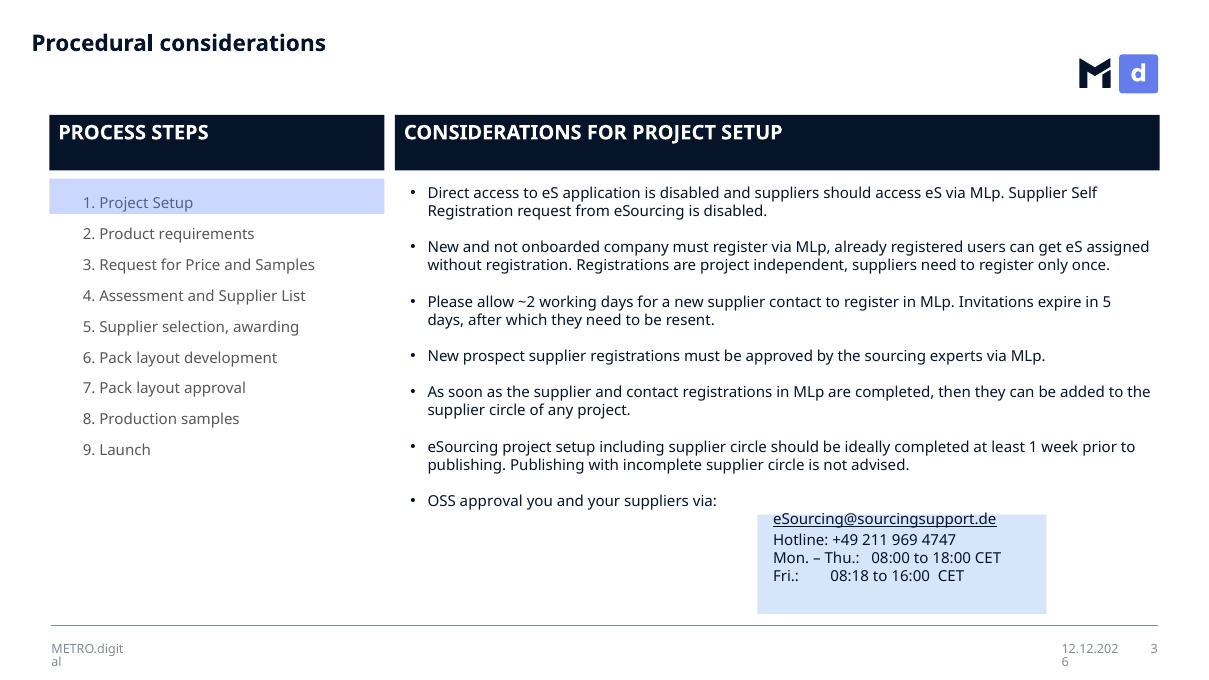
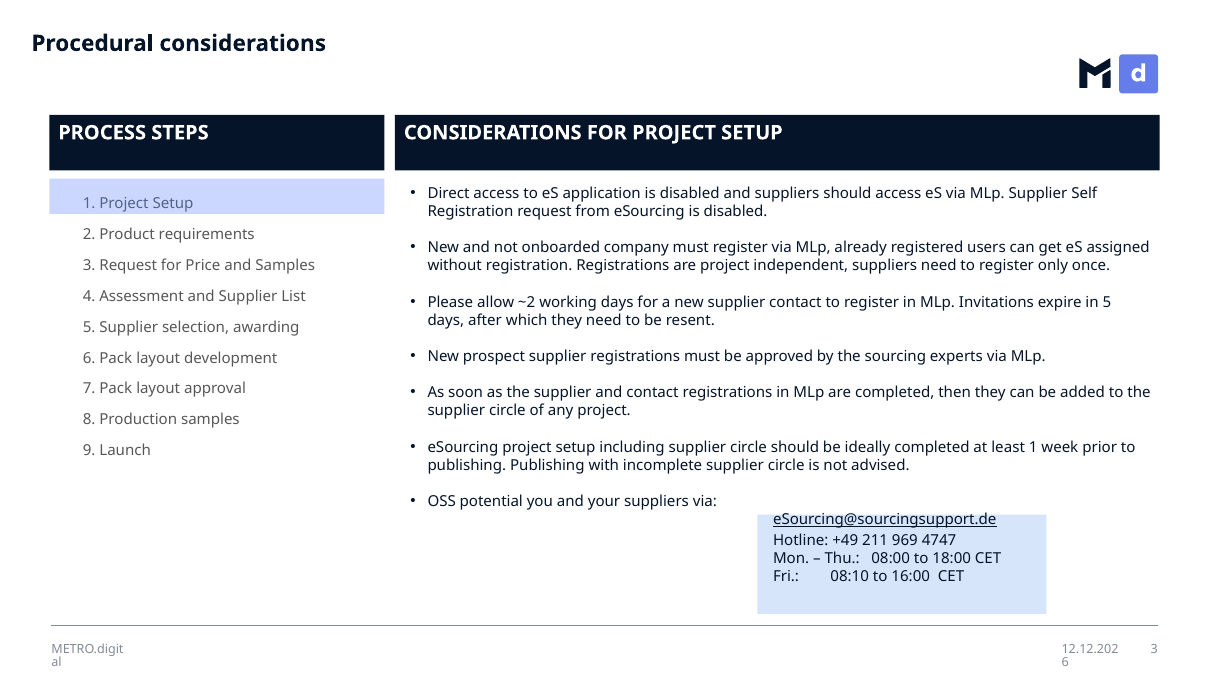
OSS approval: approval -> potential (491, 502)
08:18: 08:18 -> 08:10 (850, 577)
